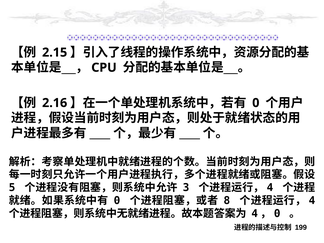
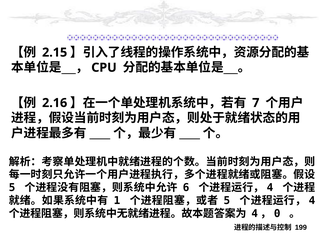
0: 0 -> 7 (256, 103)
3: 3 -> 6 (186, 188)
0: 0 -> 1 (117, 201)
8: 8 -> 5 (227, 201)
